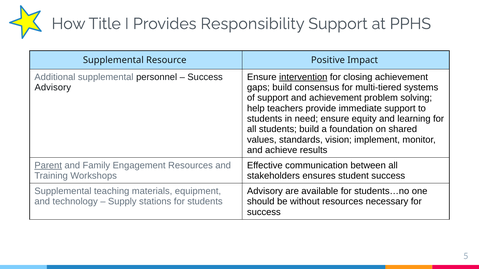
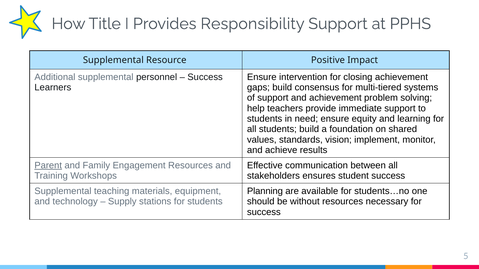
intervention underline: present -> none (303, 77)
Advisory: Advisory -> Learners (53, 88)
Advisory: Advisory -> Planning (265, 191)
